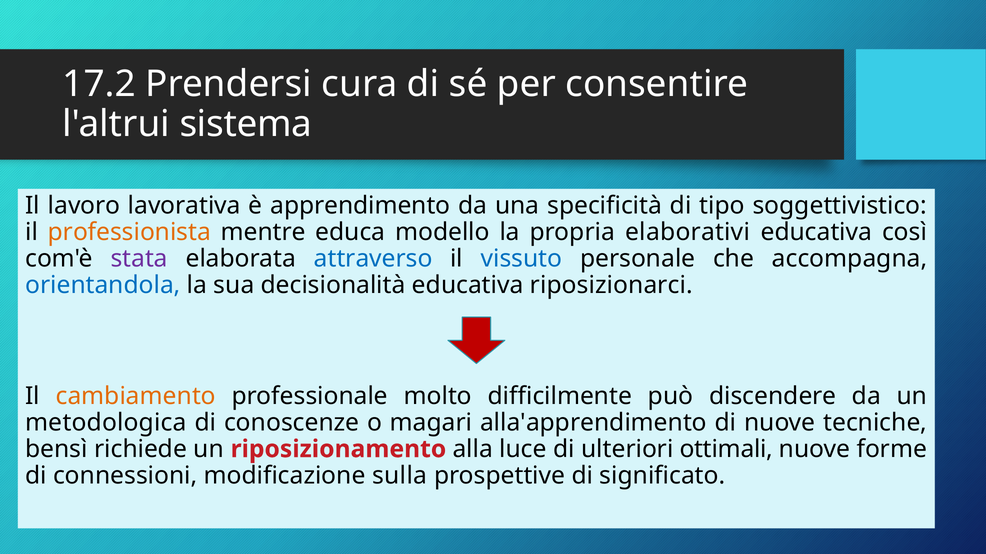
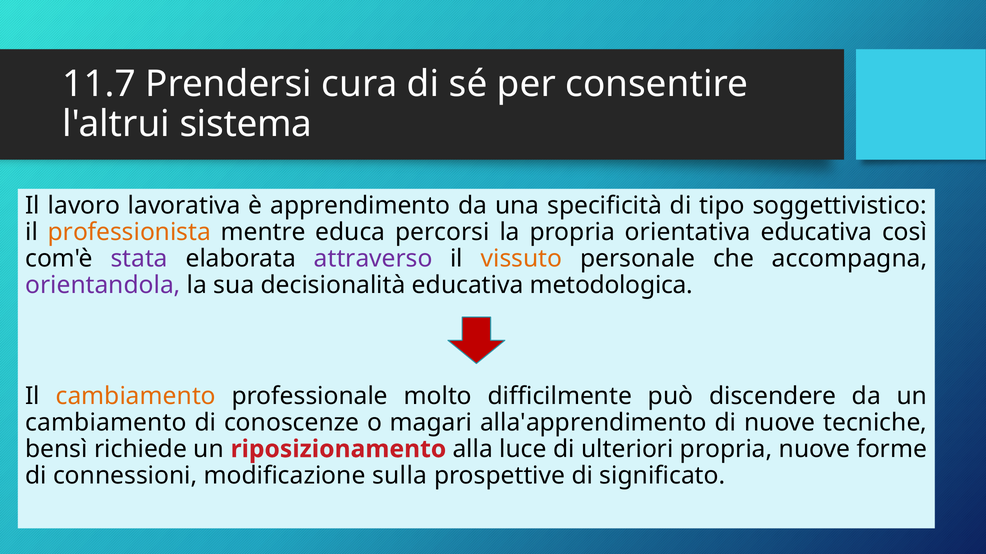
17.2: 17.2 -> 11.7 (99, 84)
modello: modello -> percorsi (442, 232)
elaborativi: elaborativi -> orientativa (688, 232)
attraverso colour: blue -> purple (373, 259)
vissuto colour: blue -> orange (521, 259)
orientandola colour: blue -> purple (103, 286)
riposizionarci: riposizionarci -> metodologica (611, 286)
metodologica: metodologica -> cambiamento (106, 423)
ulteriori ottimali: ottimali -> propria (726, 450)
